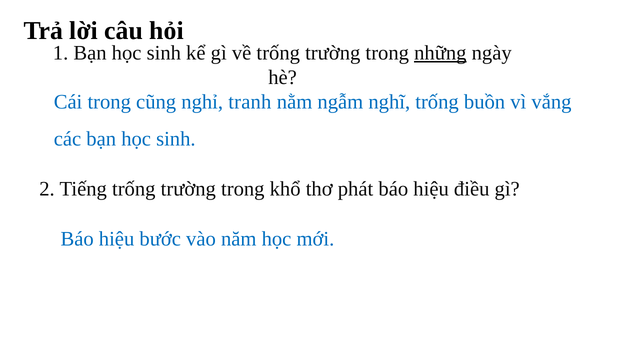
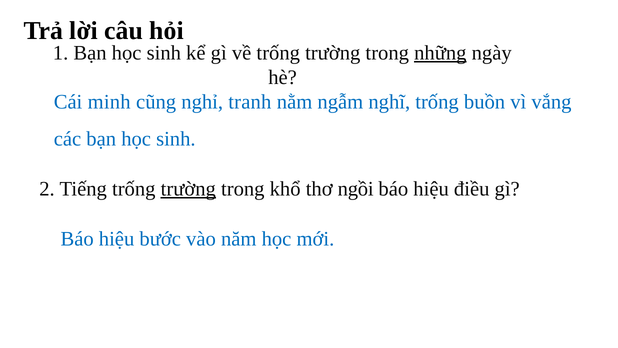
Cái trong: trong -> minh (109, 102)
trường underline: none -> present (188, 189)
phát: phát -> ngồi (356, 189)
